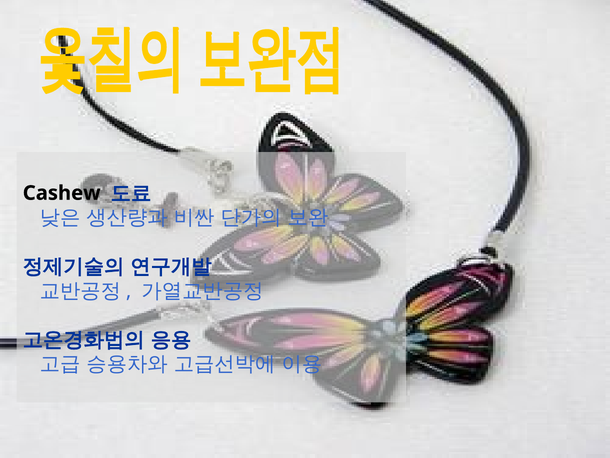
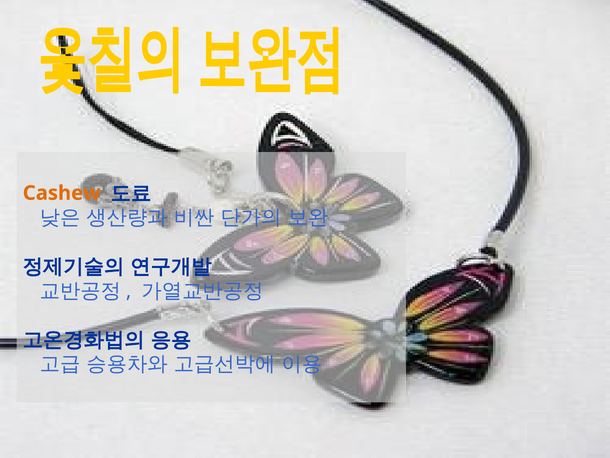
Cashew colour: black -> orange (62, 193)
